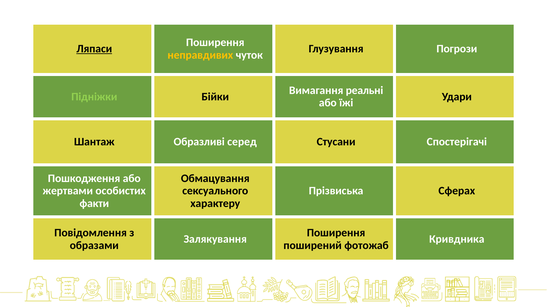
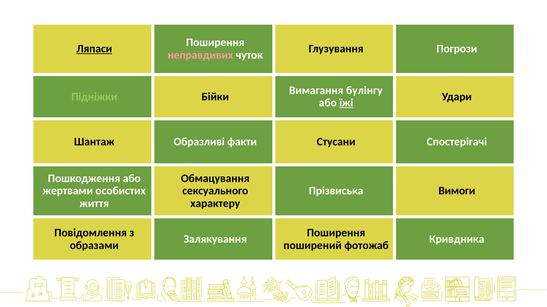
неправдивих colour: yellow -> pink (200, 55)
реальні: реальні -> булінгу (364, 91)
їжі underline: none -> present (346, 103)
серед: серед -> факти (242, 142)
Сферах: Сферах -> Вимоги (457, 191)
факти: факти -> життя (94, 204)
